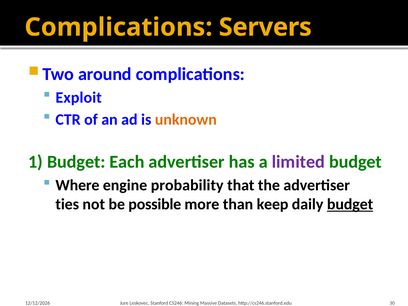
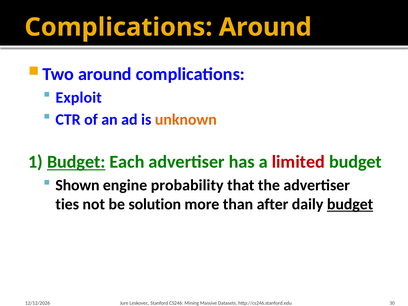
Complications Servers: Servers -> Around (265, 27)
Budget underline: none -> present (76, 162)
limited colour: purple -> red (298, 162)
Where: Where -> Shown (77, 185)
possible: possible -> solution (155, 204)
keep: keep -> after (273, 204)
